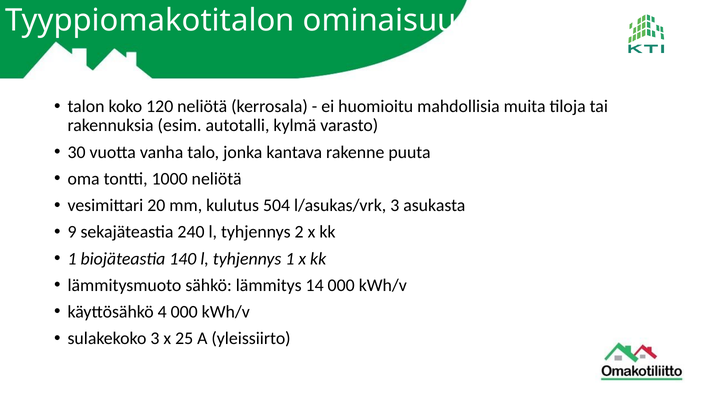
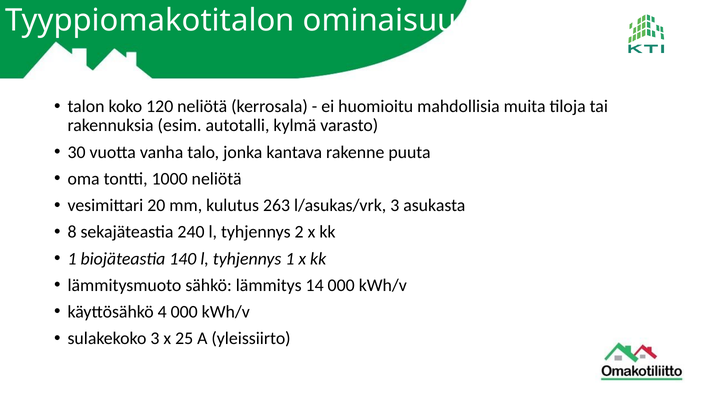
504: 504 -> 263 (277, 205)
9: 9 -> 8 (72, 232)
